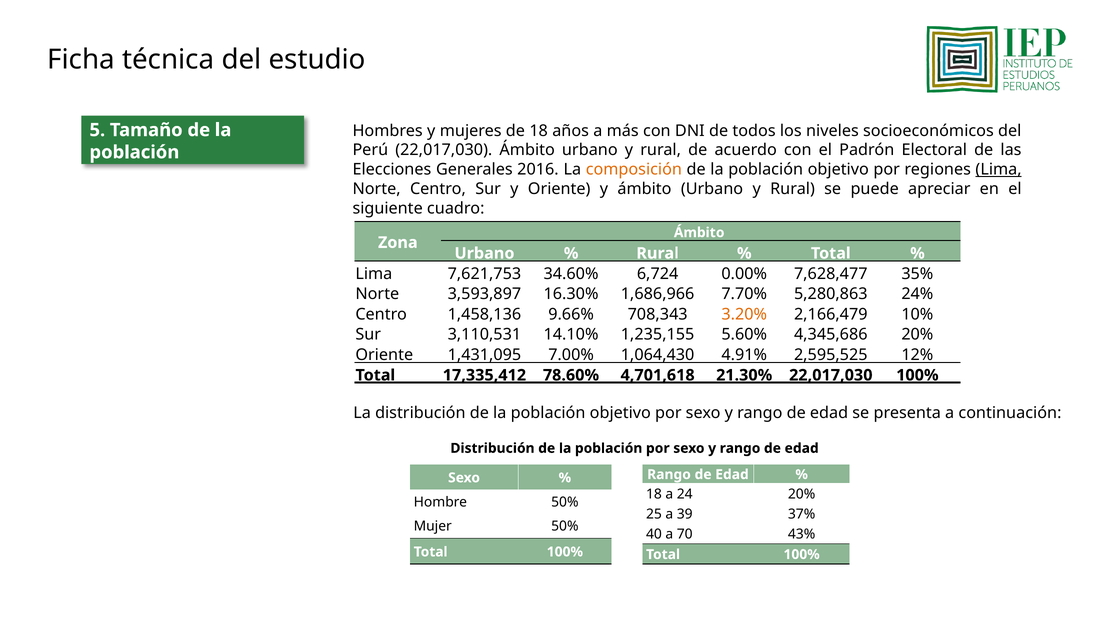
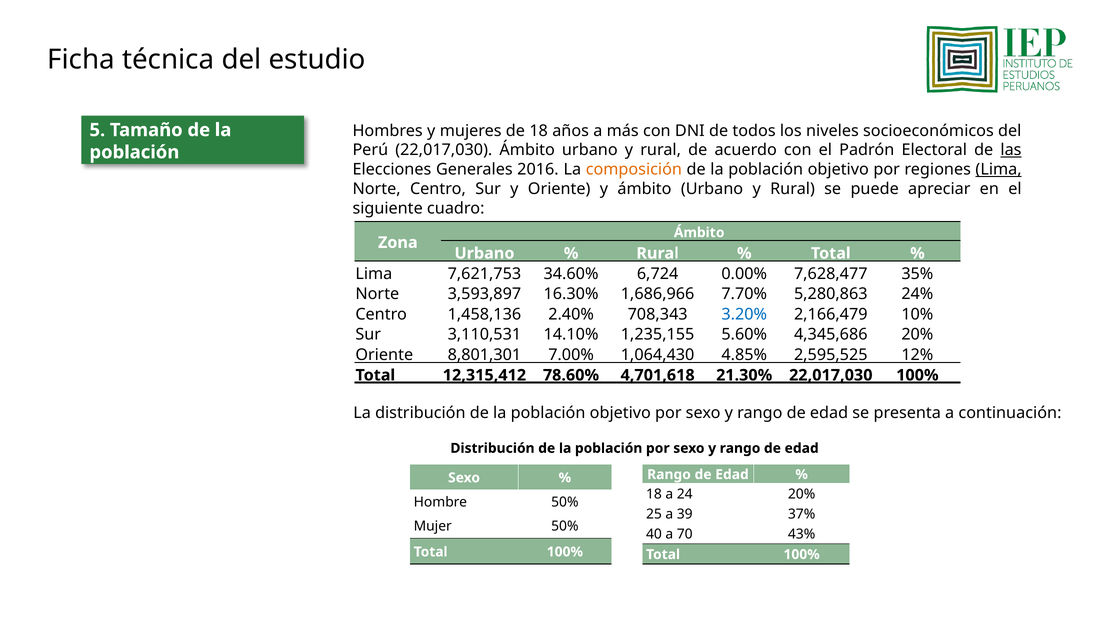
las underline: none -> present (1011, 150)
9.66%: 9.66% -> 2.40% (571, 314)
3.20% colour: orange -> blue (744, 314)
1,431,095: 1,431,095 -> 8,801,301 (484, 355)
4.91%: 4.91% -> 4.85% (744, 355)
17,335,412: 17,335,412 -> 12,315,412 (484, 375)
